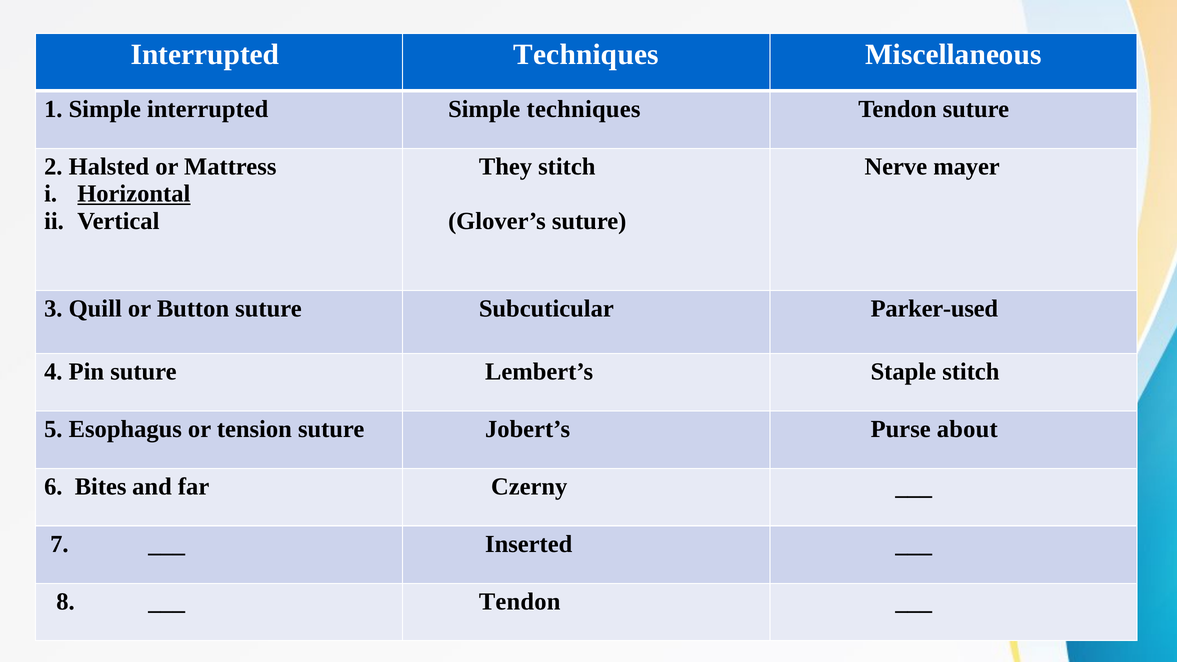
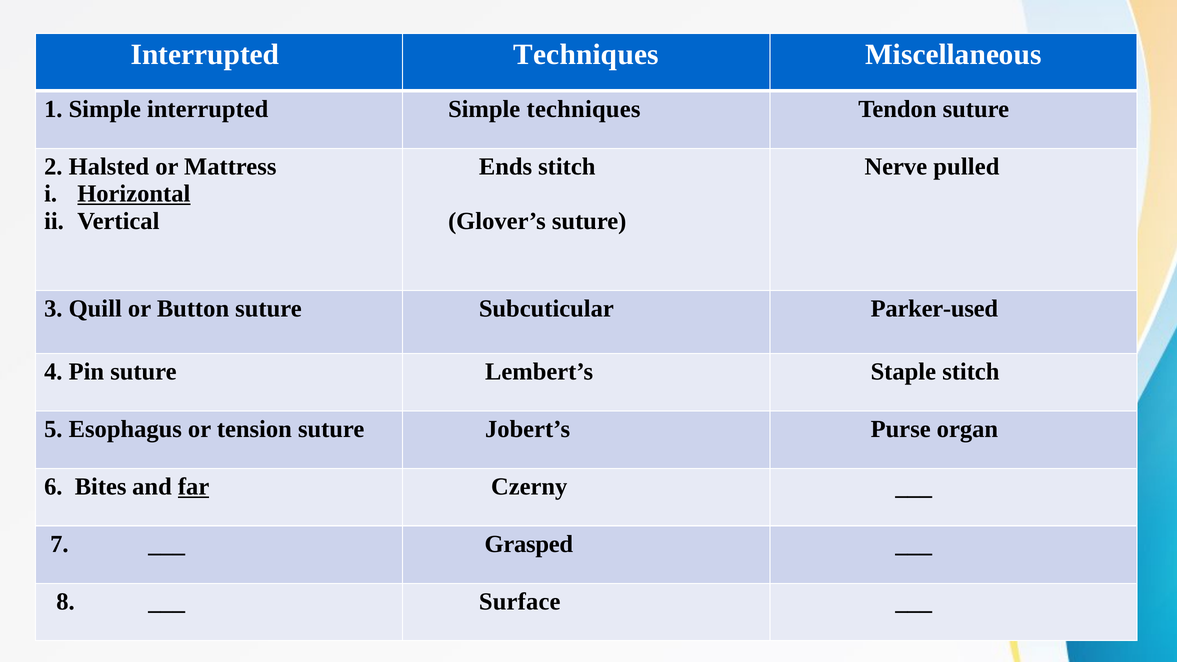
They: They -> Ends (506, 167)
mayer: mayer -> pulled (966, 167)
about: about -> organ (967, 429)
far underline: none -> present (194, 487)
Inserted: Inserted -> Grasped (529, 544)
Tendon: Tendon -> Surface (520, 602)
